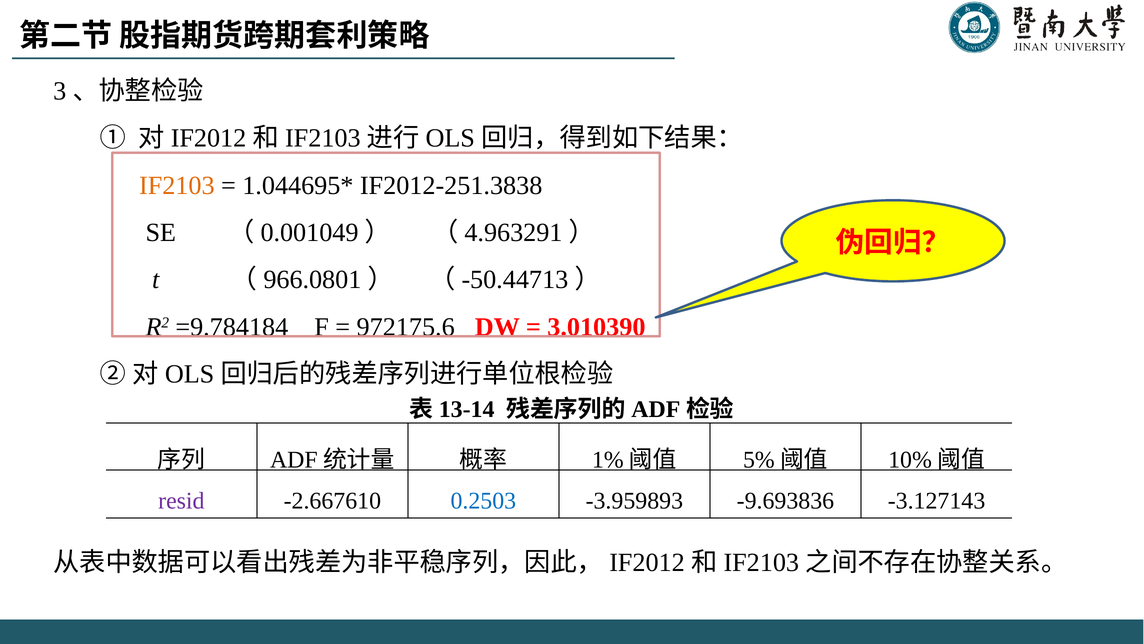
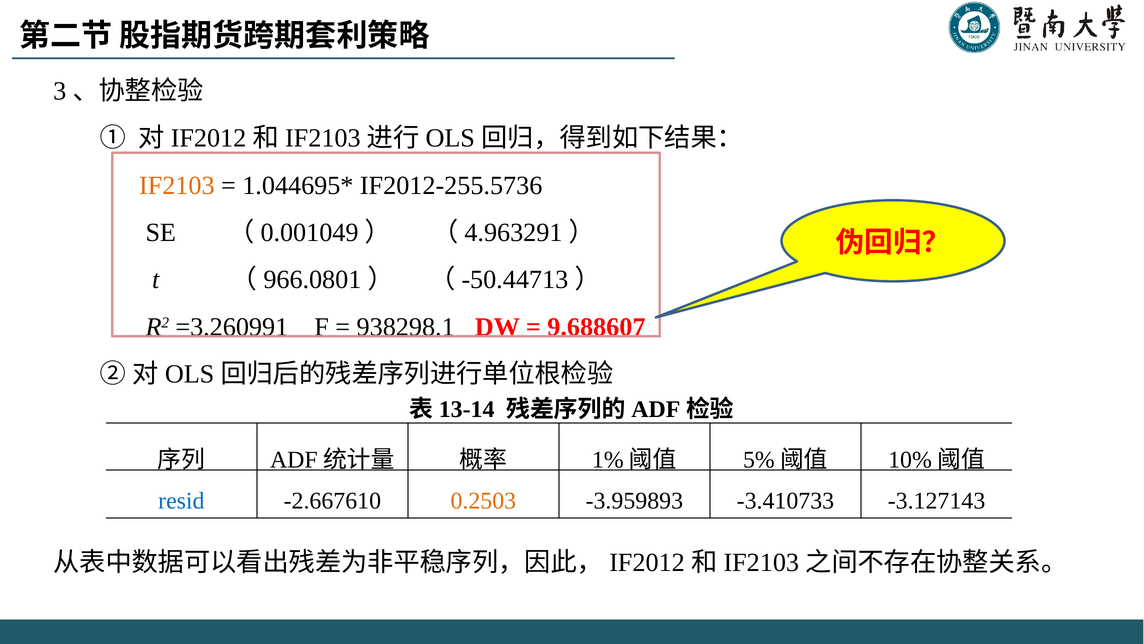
IF2012-251.3838: IF2012-251.3838 -> IF2012-255.5736 (451, 185)
=9.784184: =9.784184 -> =3.260991 (232, 327)
972175.6: 972175.6 -> 938298.1 (406, 327)
3.010390: 3.010390 -> 9.688607 (596, 327)
resid colour: purple -> blue (181, 501)
0.2503 colour: blue -> orange (483, 501)
-9.693836: -9.693836 -> -3.410733 (785, 501)
